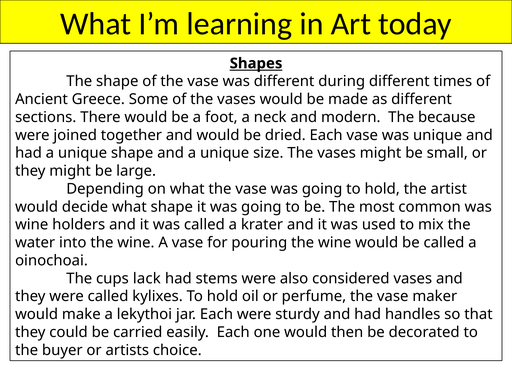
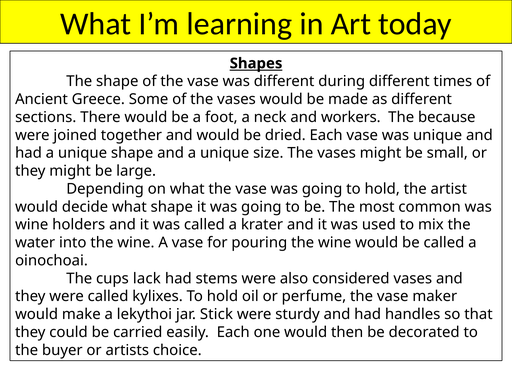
modern: modern -> workers (351, 117)
jar Each: Each -> Stick (216, 314)
